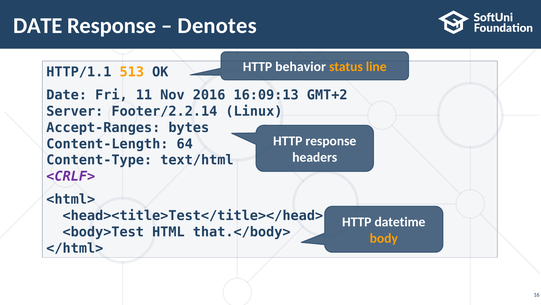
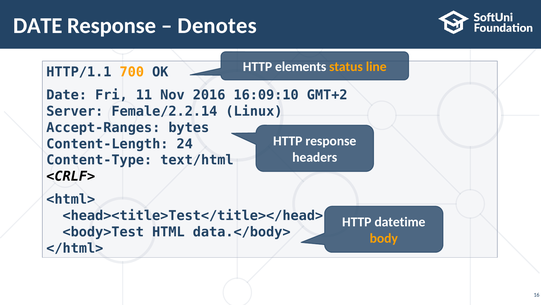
behavior: behavior -> elements (301, 67)
513: 513 -> 700 (132, 72)
16:09:13: 16:09:13 -> 16:09:10 (266, 95)
Footer/2.2.14: Footer/2.2.14 -> Female/2.2.14 (164, 111)
64: 64 -> 24 (185, 144)
<CRLF> colour: purple -> black (71, 176)
that.</body>: that.</body> -> data.</body> (242, 232)
